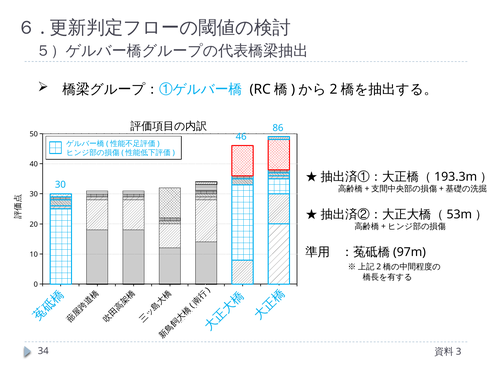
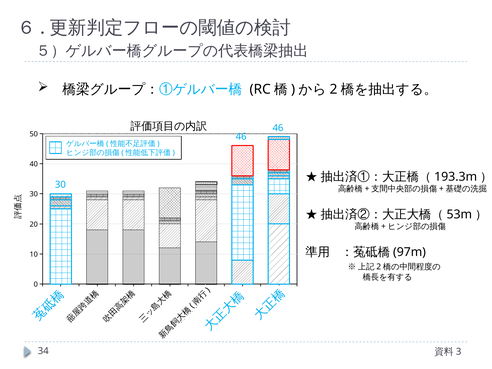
86: 86 -> 46 (278, 128)
